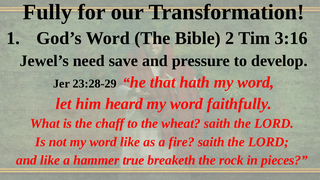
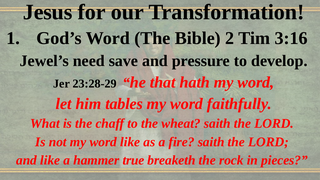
Fully: Fully -> Jesus (48, 12)
heard: heard -> tables (124, 104)
